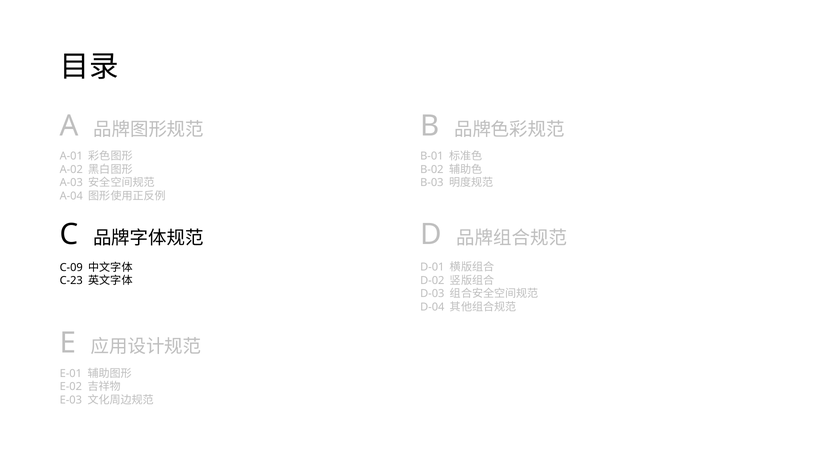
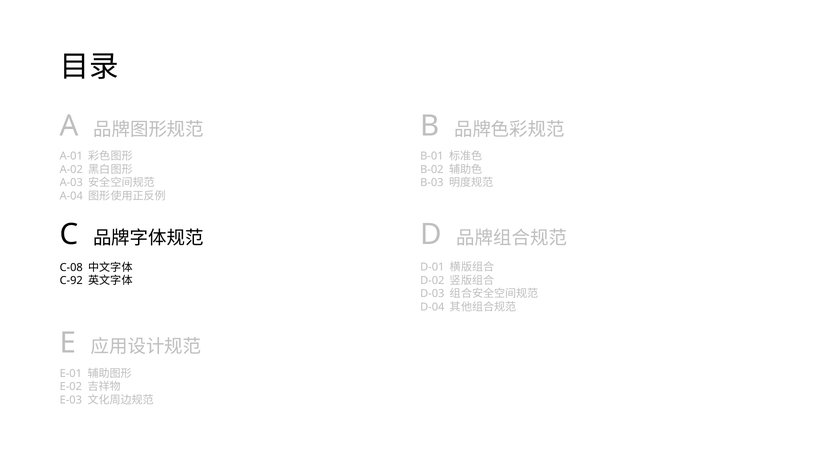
C-09: C-09 -> C-08 (71, 268)
C-23: C-23 -> C-92 (71, 281)
